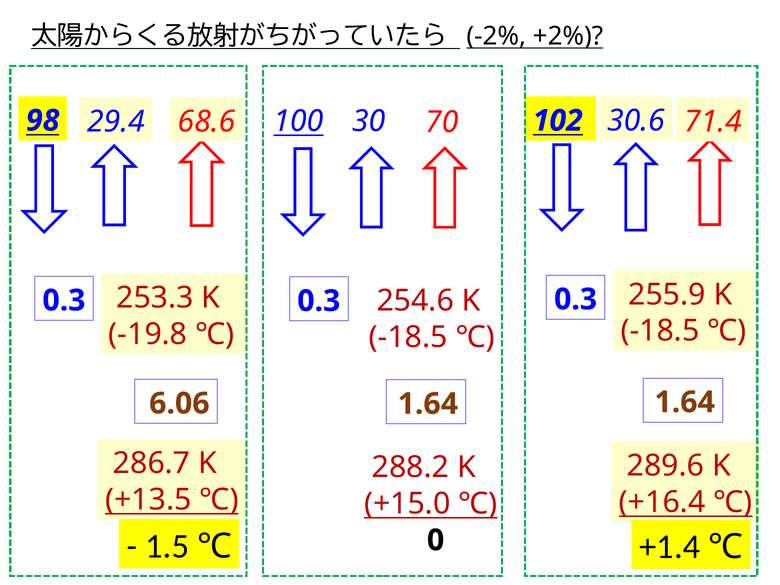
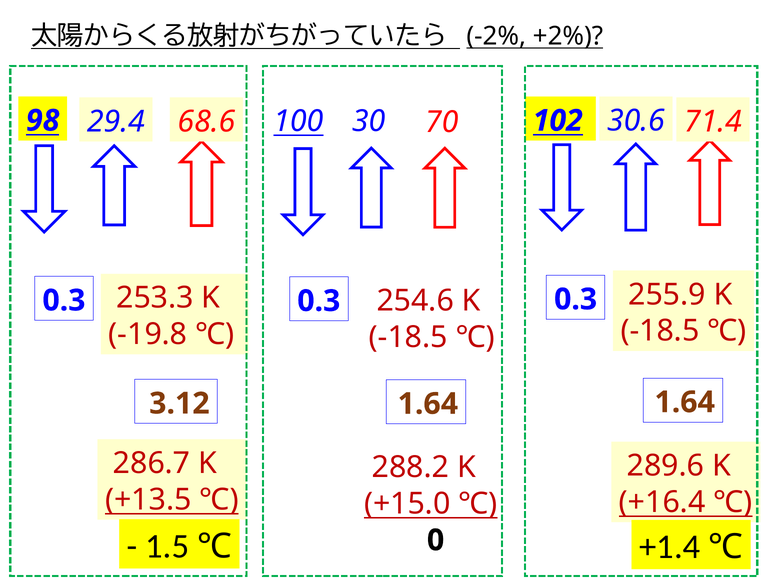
6.06: 6.06 -> 3.12 (179, 404)
